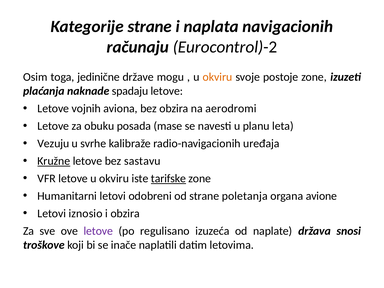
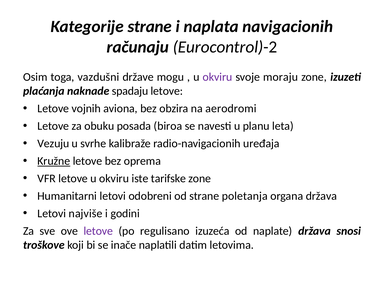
jedinične: jedinične -> vazdušni (98, 77)
okviru colour: orange -> purple (218, 77)
postoje: postoje -> moraju (281, 77)
mase: mase -> biroa (168, 126)
sastavu: sastavu -> oprema (142, 161)
tarifske underline: present -> none (168, 179)
organa avione: avione -> država (321, 196)
iznosio: iznosio -> najviše (86, 213)
i obzira: obzira -> godini (125, 213)
